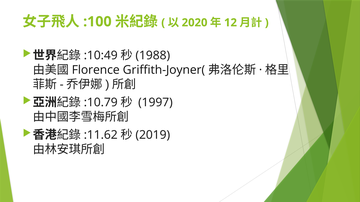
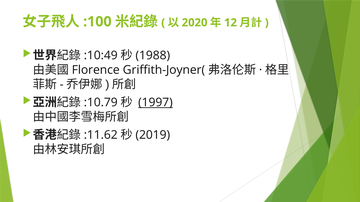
1997 underline: none -> present (155, 103)
